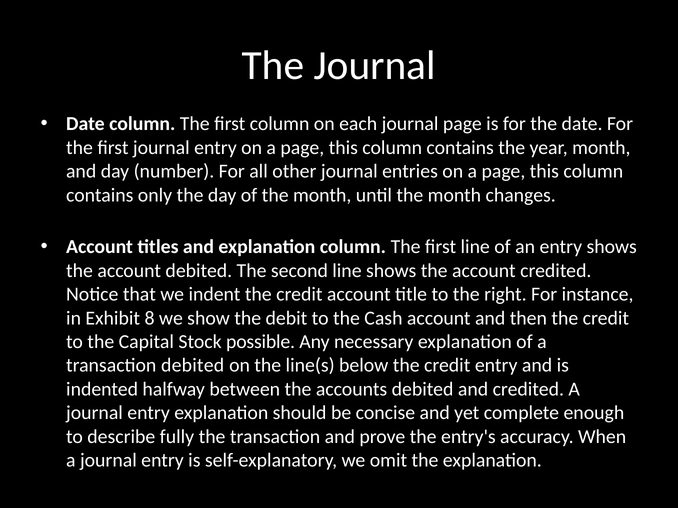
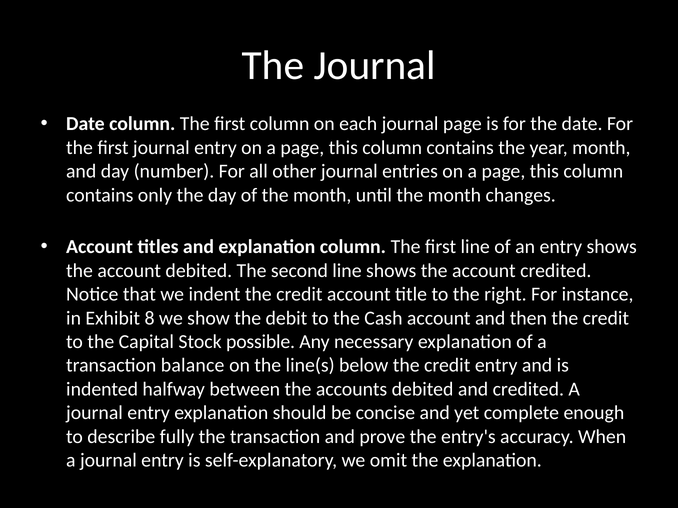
transaction debited: debited -> balance (193, 366)
